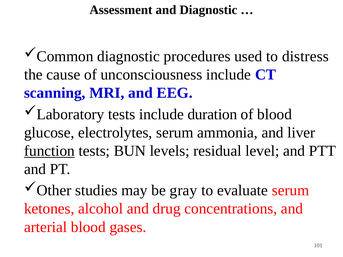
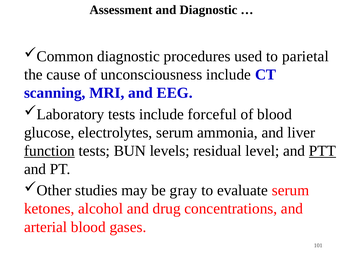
distress: distress -> parietal (305, 56)
duration: duration -> forceful (212, 114)
PTT underline: none -> present (322, 151)
